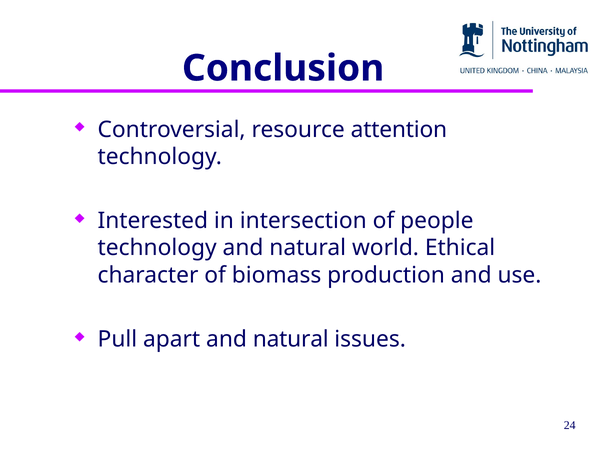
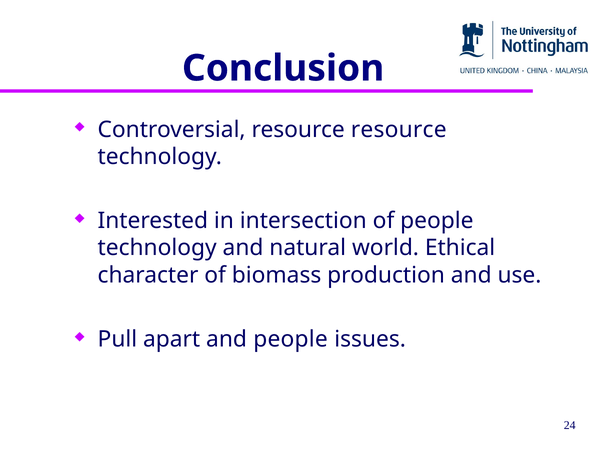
resource attention: attention -> resource (399, 130)
apart and natural: natural -> people (291, 339)
